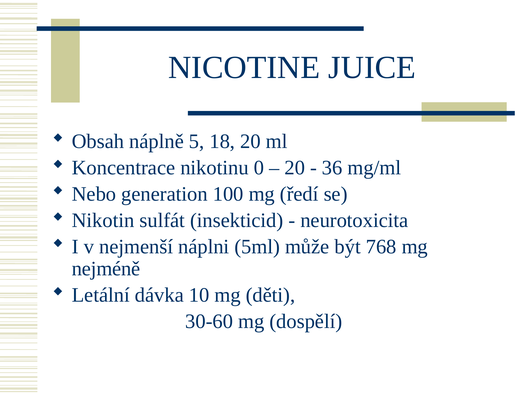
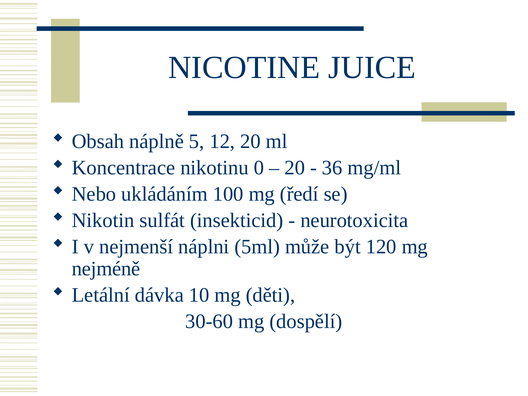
18: 18 -> 12 (222, 141)
generation: generation -> ukládáním (165, 194)
768: 768 -> 120 (381, 247)
